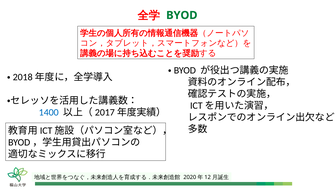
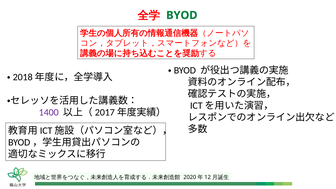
1400 colour: blue -> purple (49, 112)
